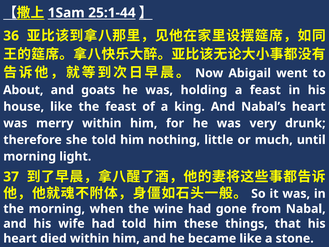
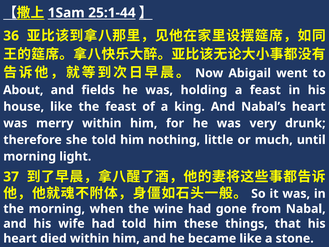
goats: goats -> fields (98, 90)
